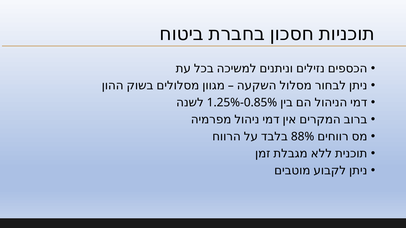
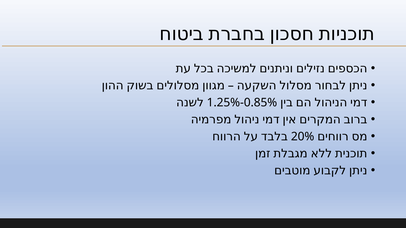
88%: 88% -> 20% (303, 137)
